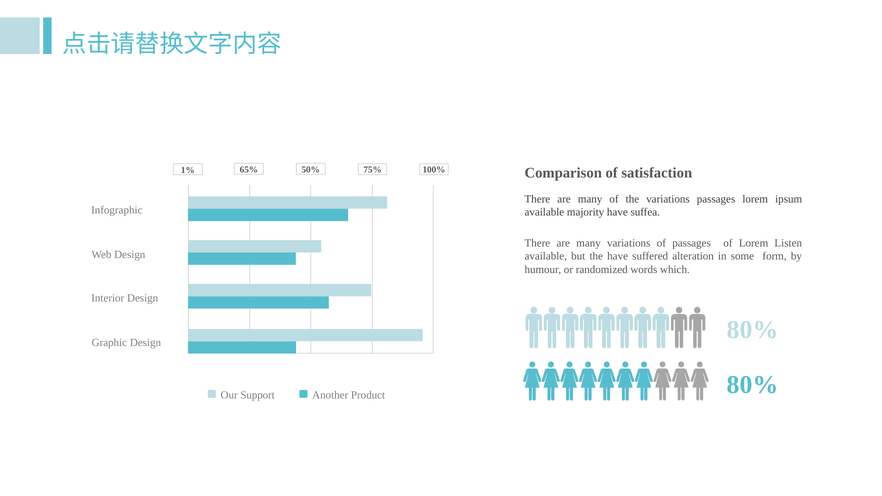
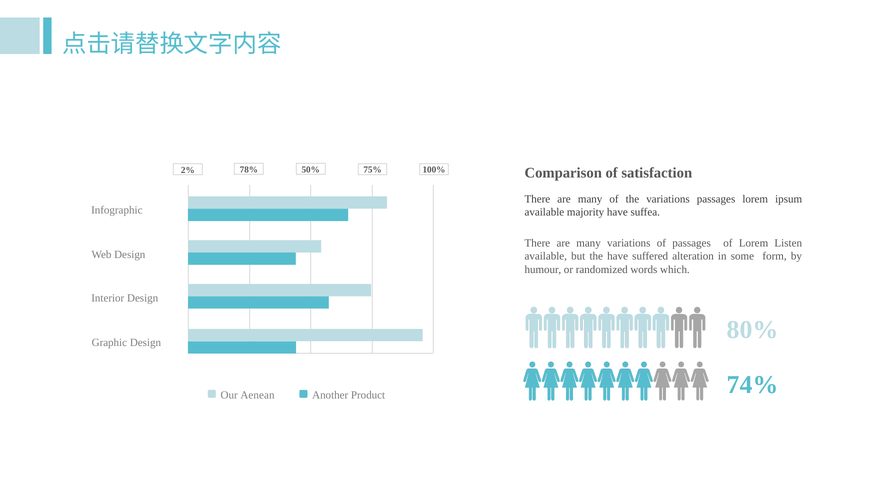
65%: 65% -> 78% (249, 170)
1%: 1% -> 2% (188, 170)
Support: Support -> Aenean (257, 395)
Product 80%: 80% -> 74% (753, 385)
